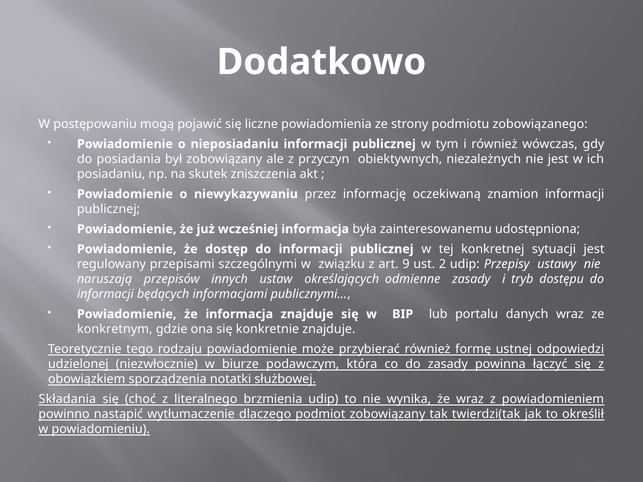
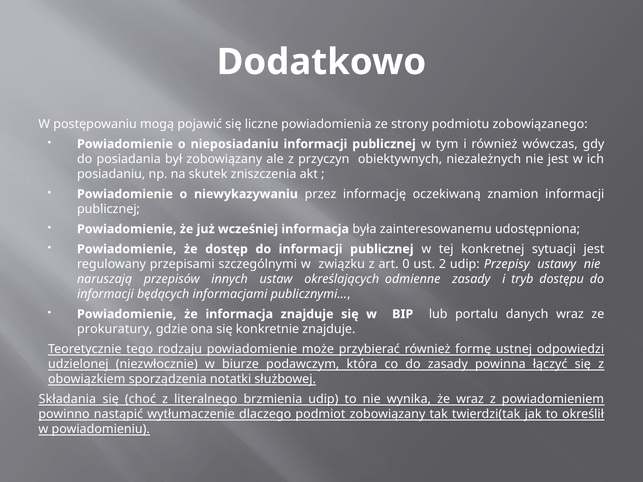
9: 9 -> 0 (406, 264)
konkretnym: konkretnym -> prokuratury (115, 329)
